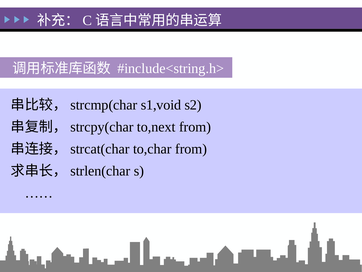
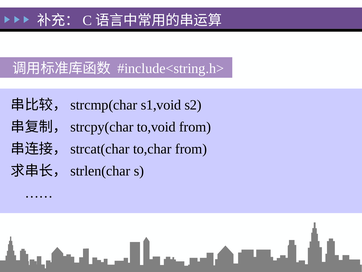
to,next: to,next -> to,void (156, 127)
